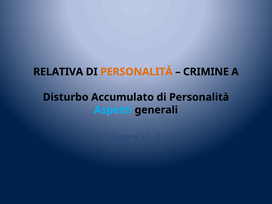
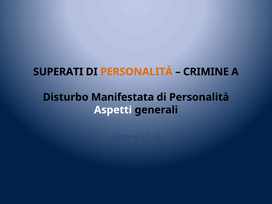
RELATIVA: RELATIVA -> SUPERATI (58, 72)
Accumulato: Accumulato -> Manifestata (123, 97)
Aspetti colour: light blue -> white (113, 110)
